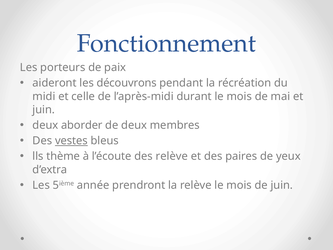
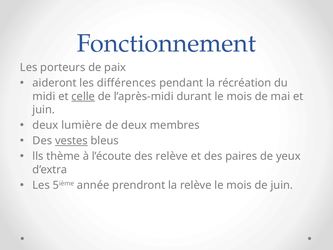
découvrons: découvrons -> différences (127, 83)
celle underline: none -> present (83, 96)
aborder: aborder -> lumière (82, 125)
